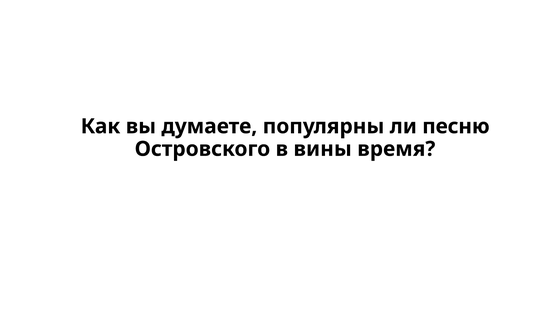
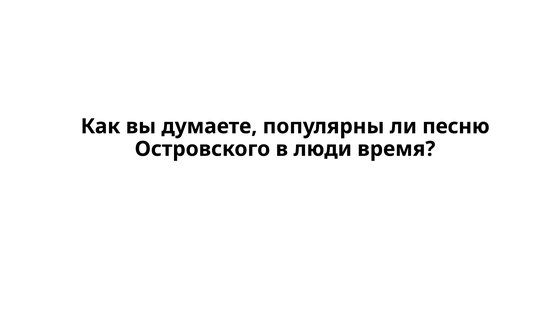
вины: вины -> люди (323, 149)
